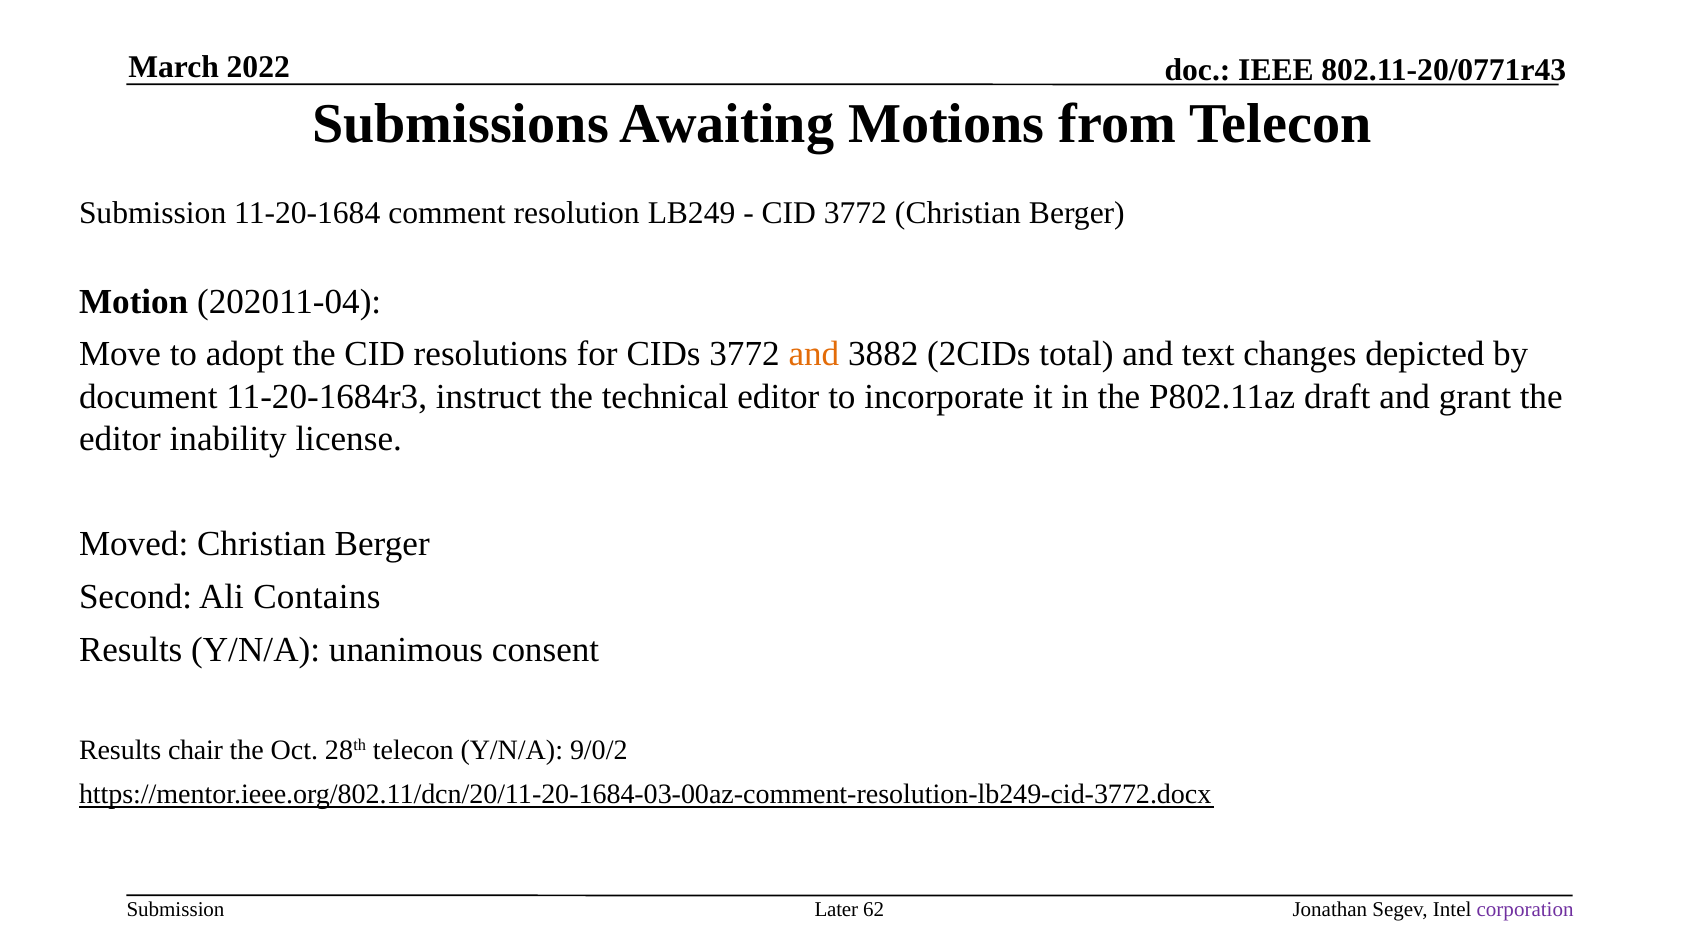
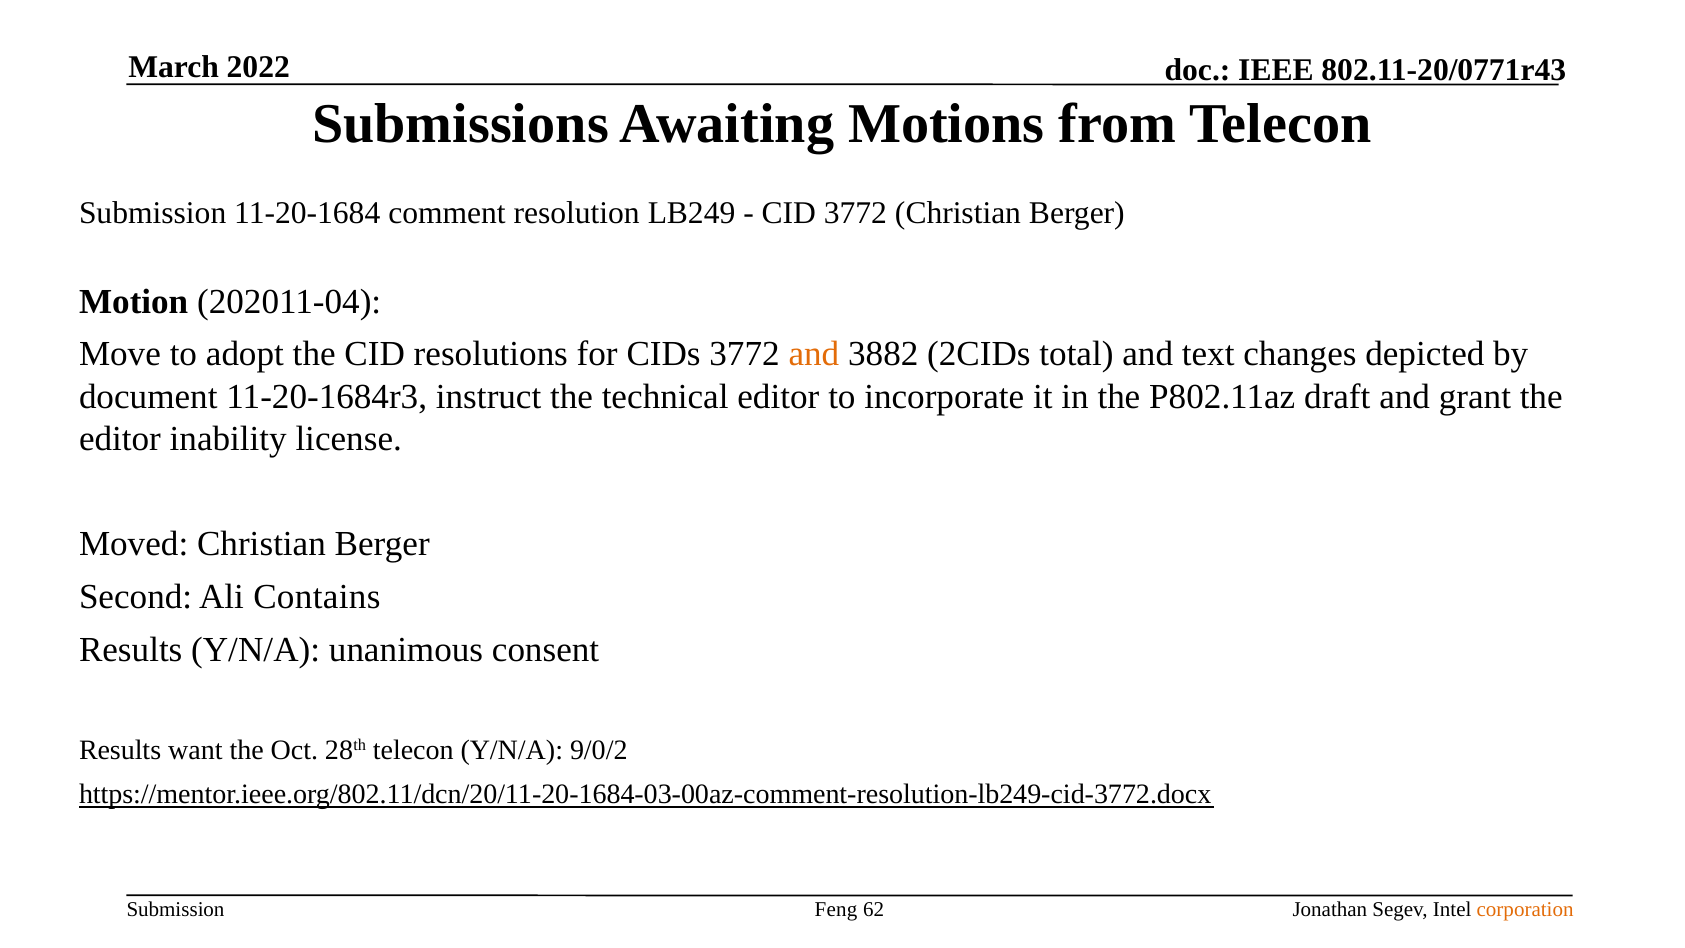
chair: chair -> want (195, 750)
Later: Later -> Feng (836, 909)
corporation colour: purple -> orange (1525, 909)
